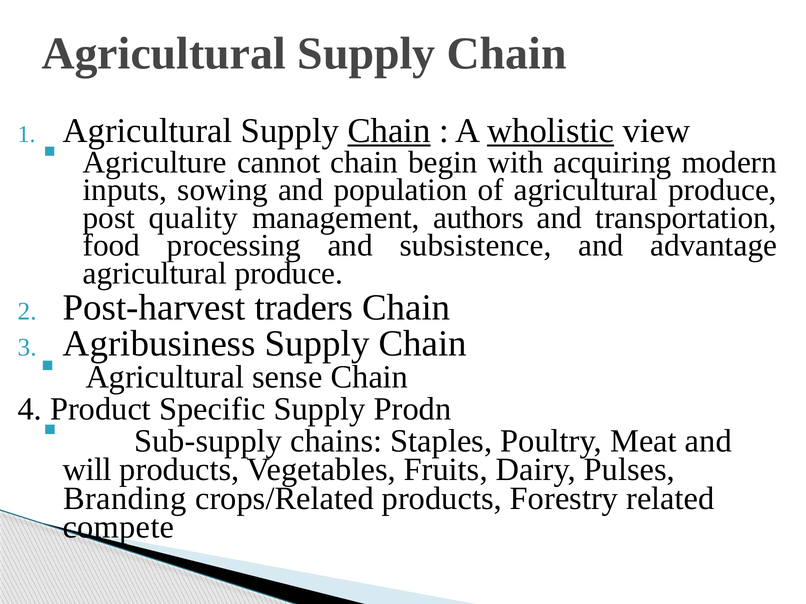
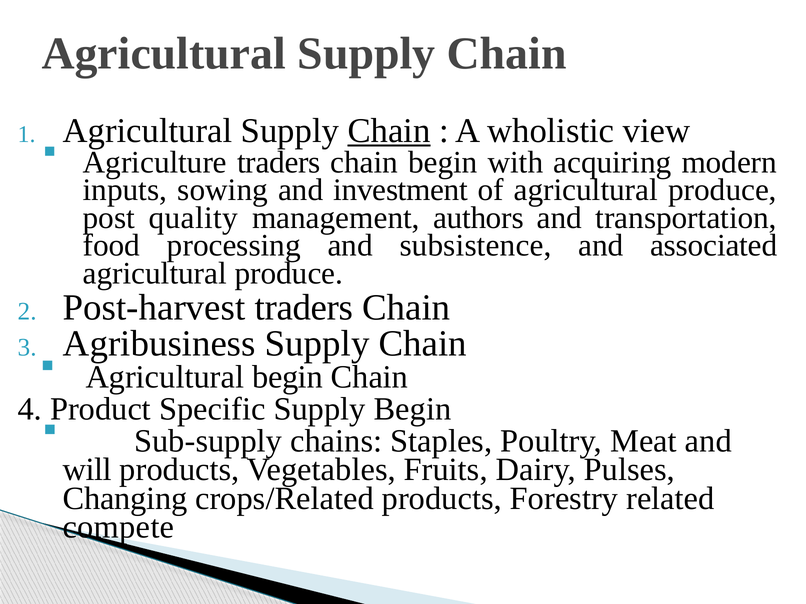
wholistic underline: present -> none (551, 131)
Agriculture cannot: cannot -> traders (279, 162)
population: population -> investment (401, 190)
advantage: advantage -> associated (714, 246)
Agricultural sense: sense -> begin (288, 377)
Supply Prodn: Prodn -> Begin (413, 410)
Branding: Branding -> Changing (125, 499)
